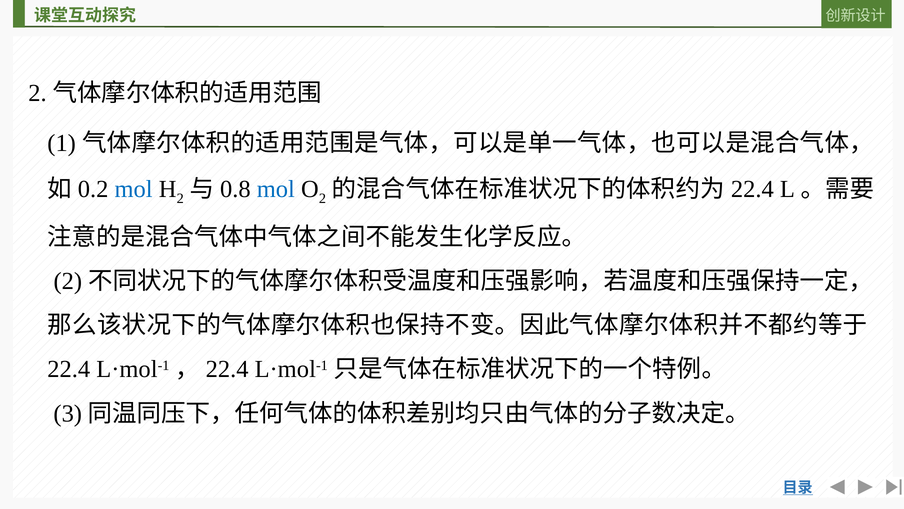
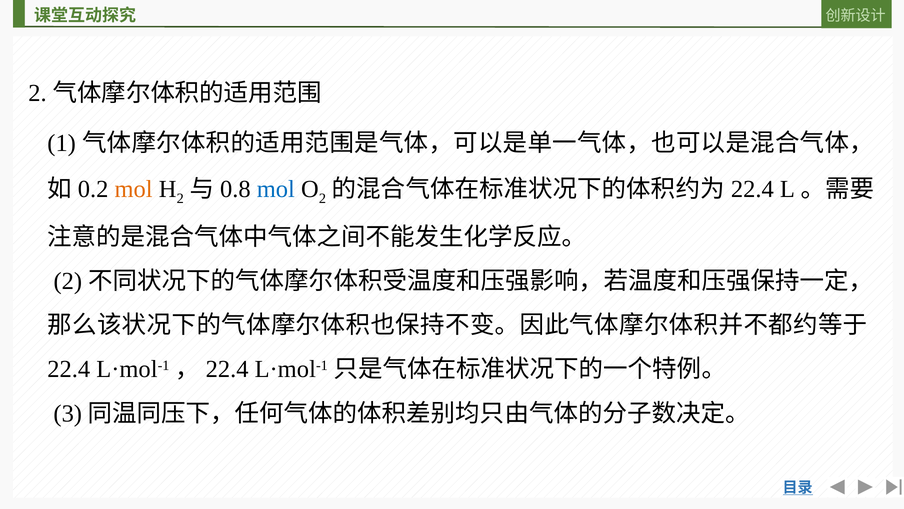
mol colour: blue -> orange (134, 189)
